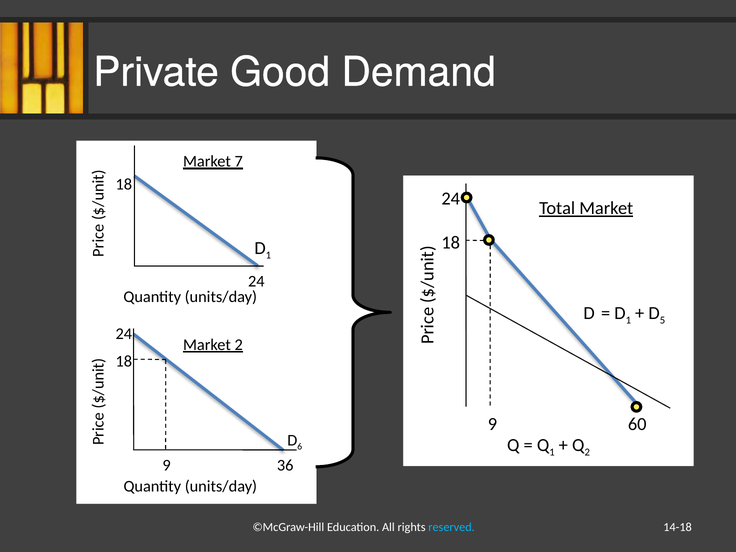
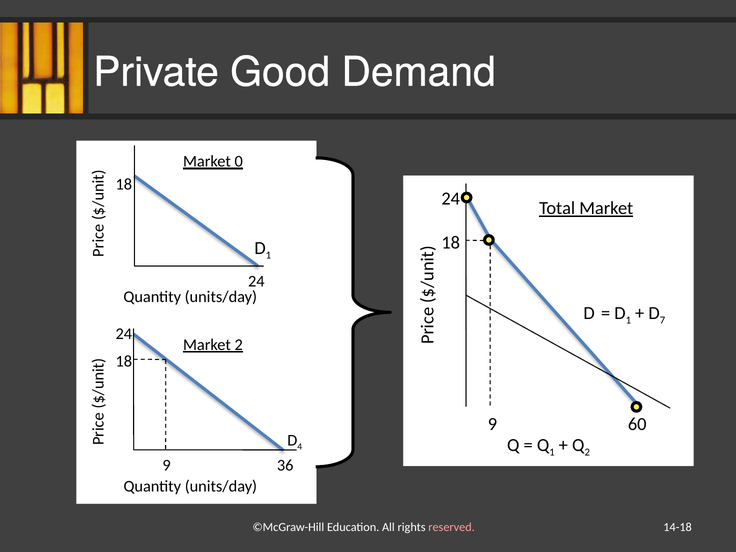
7: 7 -> 0 (239, 161)
5: 5 -> 7 (662, 320)
6: 6 -> 4 (300, 446)
reserved colour: light blue -> pink (452, 527)
